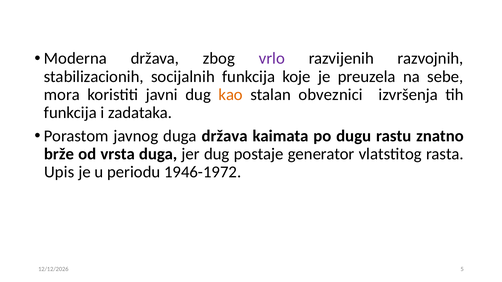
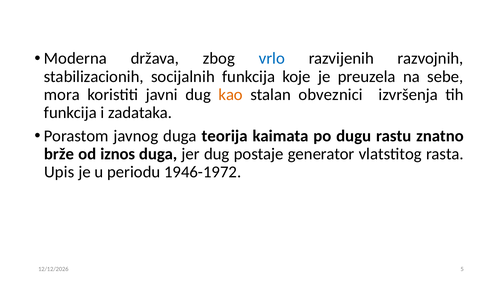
vrlo colour: purple -> blue (272, 59)
duga država: država -> teorija (225, 136)
vrsta: vrsta -> iznos (118, 154)
